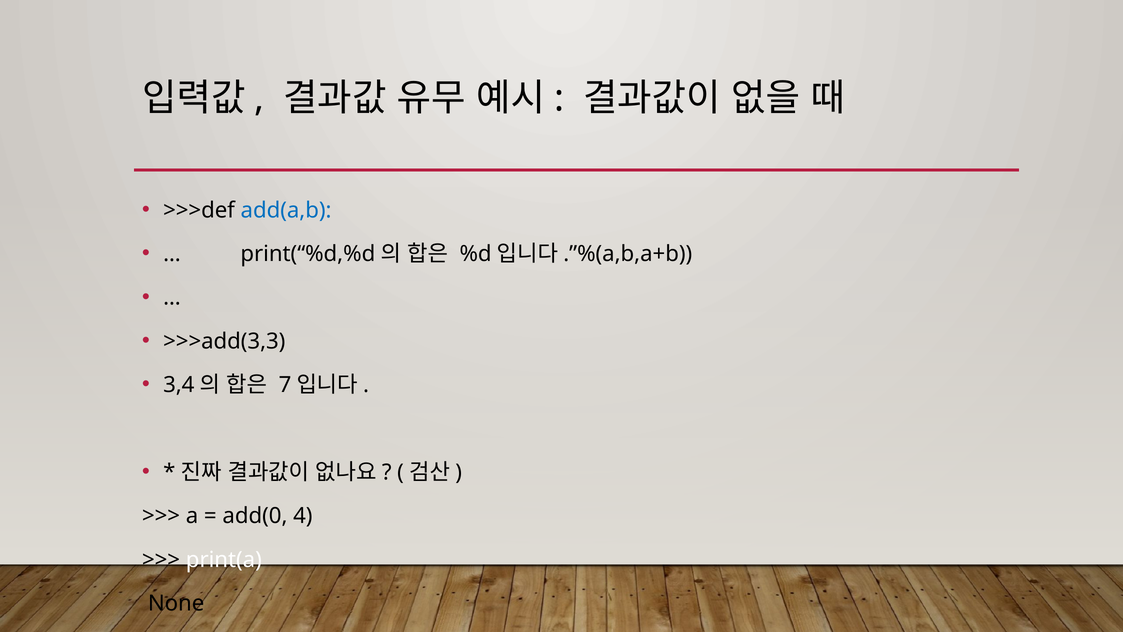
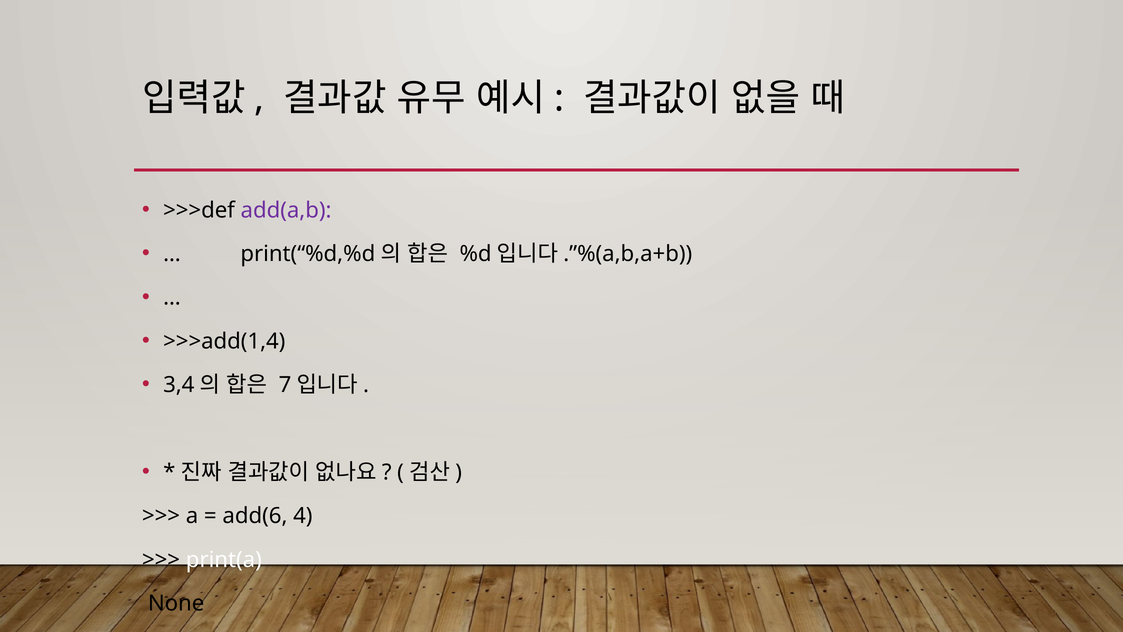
add(a,b colour: blue -> purple (286, 210)
>>>add(3,3: >>>add(3,3 -> >>>add(1,4 (224, 341)
add(0: add(0 -> add(6 (255, 516)
